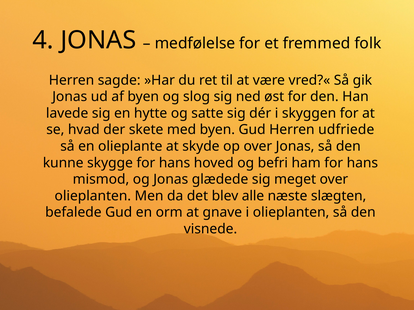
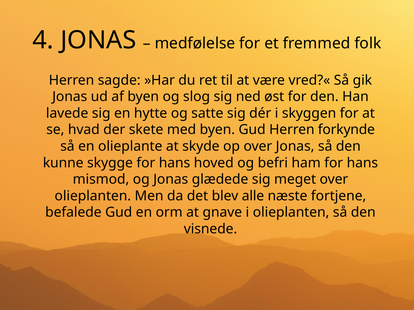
udfriede: udfriede -> forkynde (346, 130)
slægten: slægten -> fortjene (339, 196)
